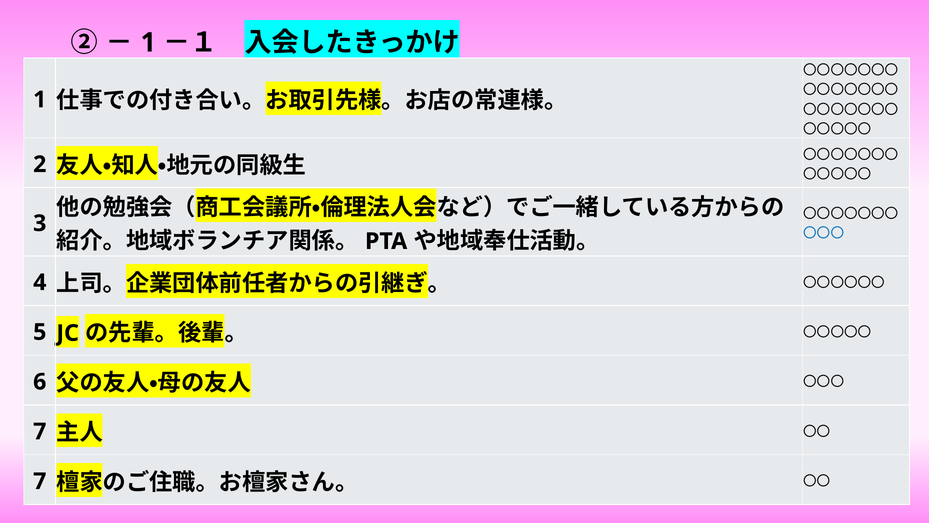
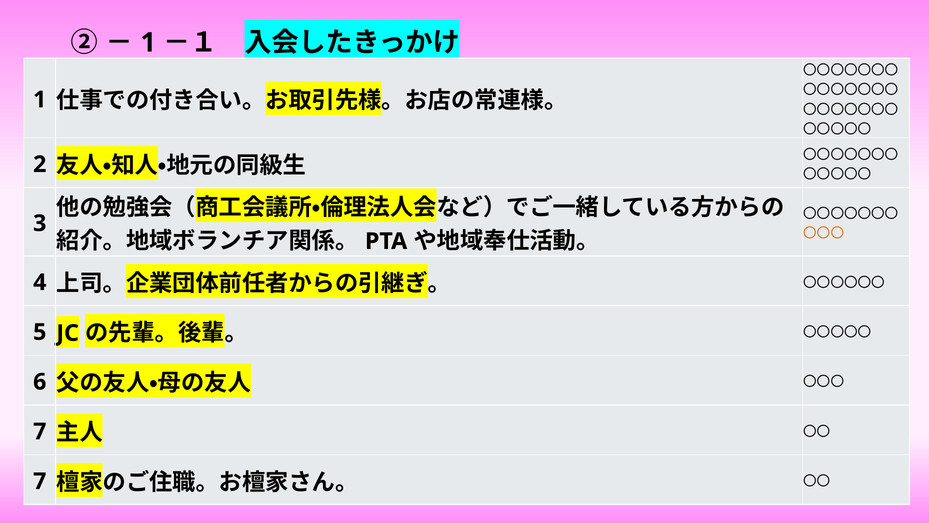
〇〇〇 colour: blue -> orange (824, 233)
